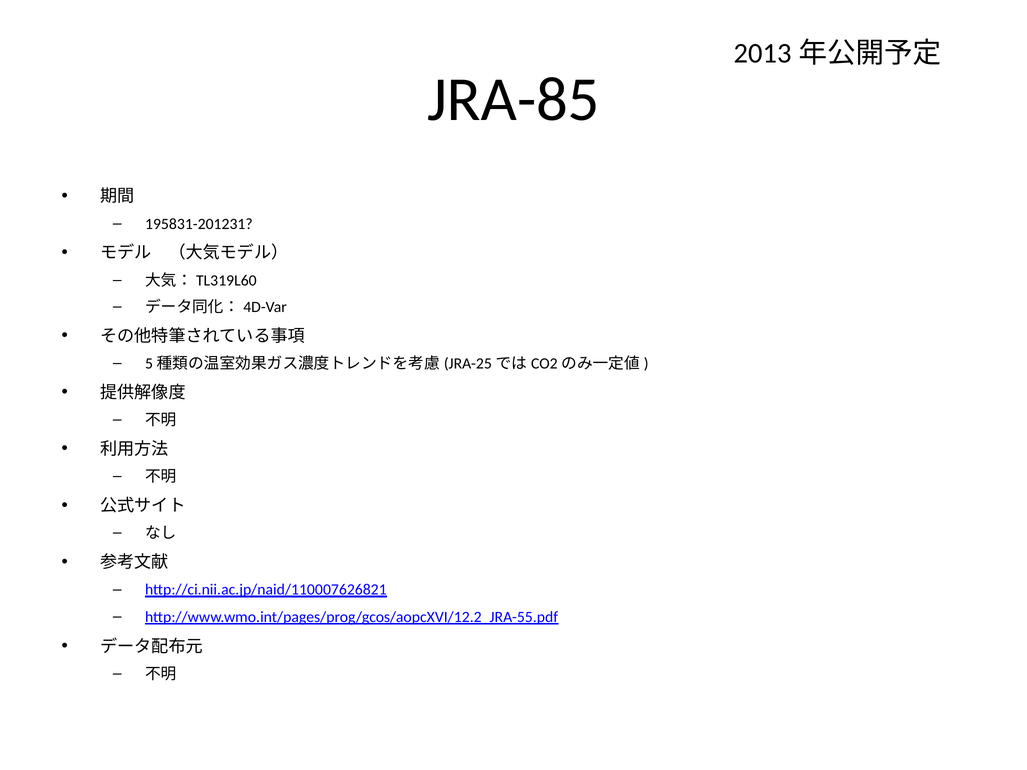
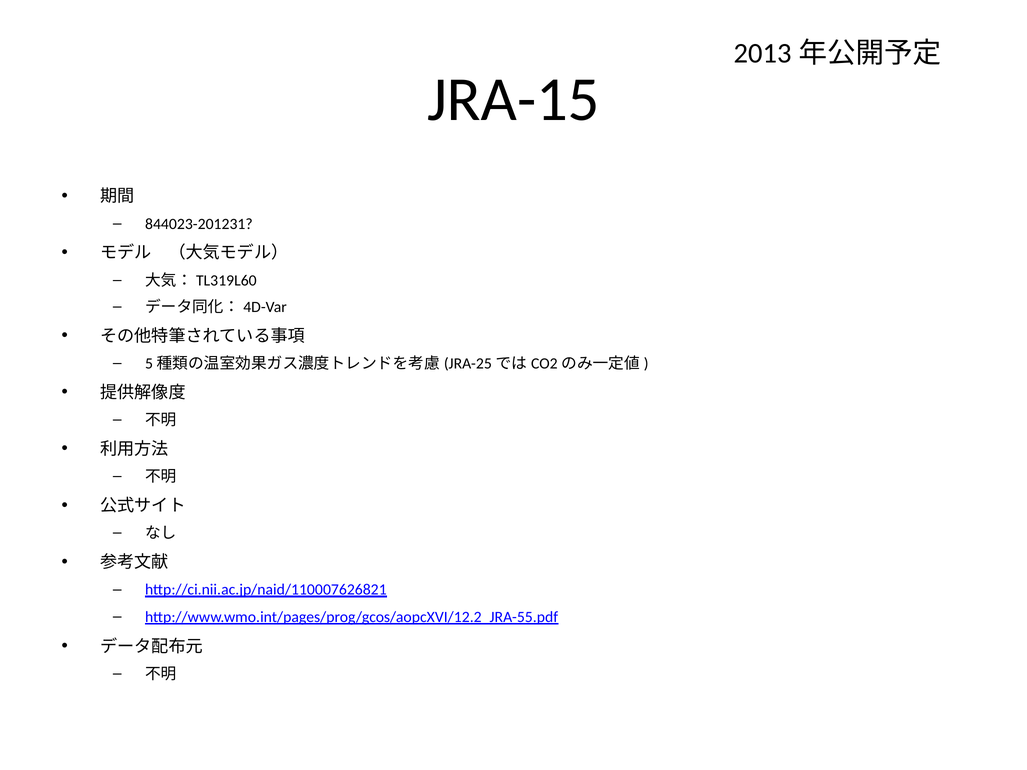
JRA-85: JRA-85 -> JRA-15 (513, 99)
195831-201231: 195831-201231 -> 844023-201231 (199, 224)
